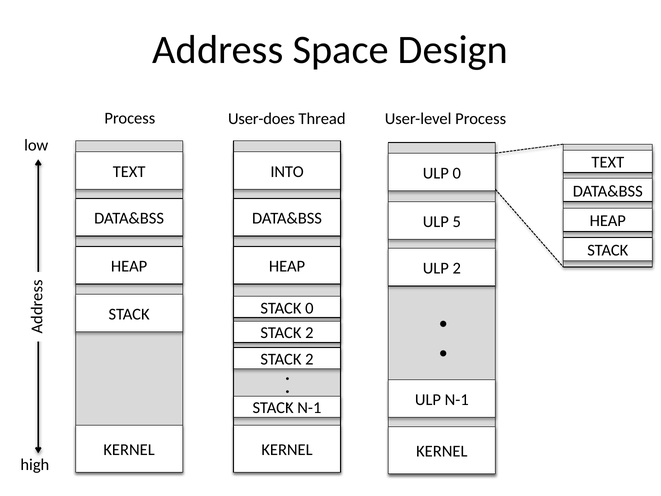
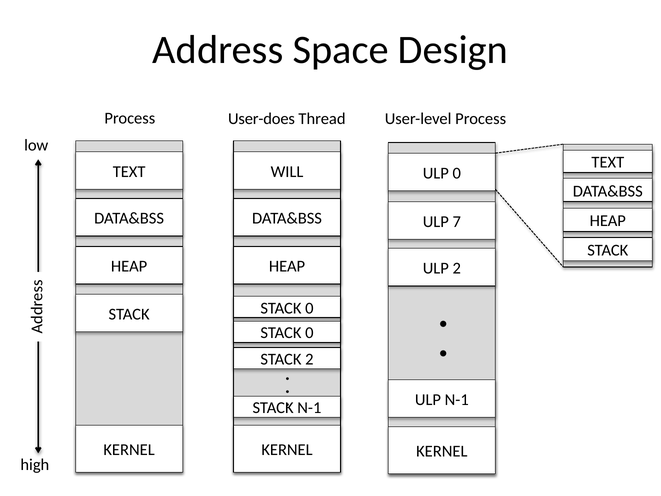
INTO: INTO -> WILL (287, 172)
5: 5 -> 7 (457, 222)
2: 2 -> 0 (309, 333)
